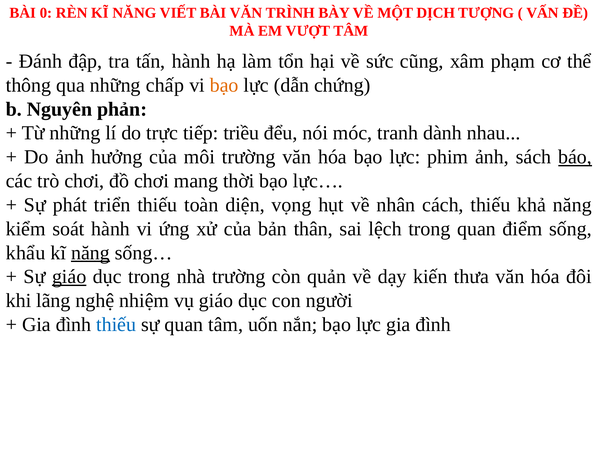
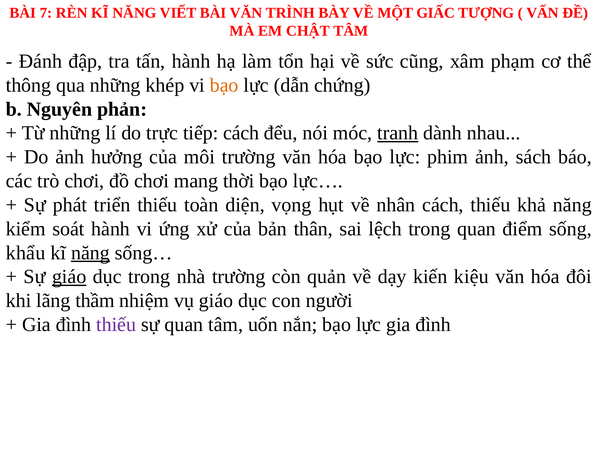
0: 0 -> 7 (46, 13)
DỊCH: DỊCH -> GIẤC (436, 13)
VƯỢT: VƯỢT -> CHẬT (308, 31)
chấp: chấp -> khép (165, 85)
tiếp triều: triều -> cách (241, 133)
tranh underline: none -> present (398, 133)
báo underline: present -> none (575, 157)
thưa: thưa -> kiệu (471, 276)
nghệ: nghệ -> thầm (95, 300)
thiếu colour: blue -> purple (116, 324)
